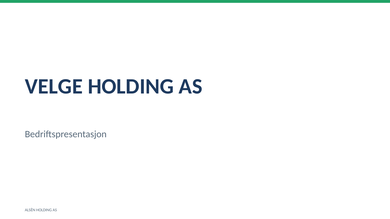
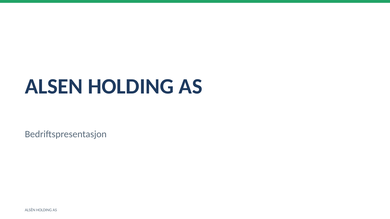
VELGE: VELGE -> ALSEN (54, 86)
